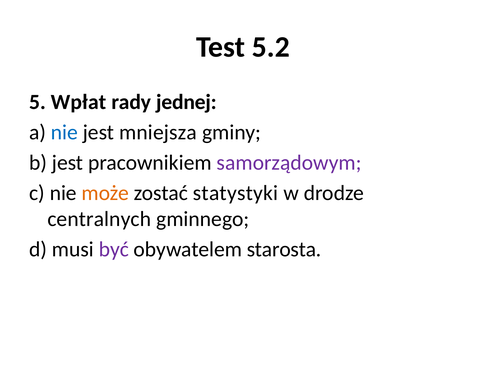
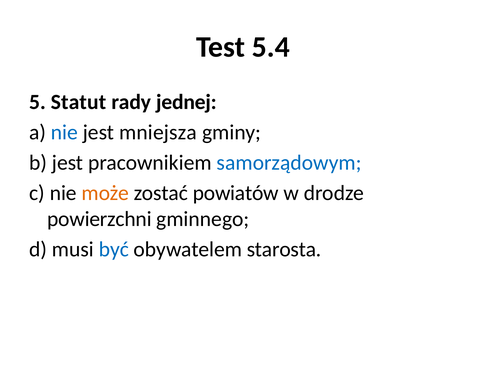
5.2: 5.2 -> 5.4 (271, 47)
Wpłat: Wpłat -> Statut (79, 102)
samorządowym colour: purple -> blue (289, 162)
statystyki: statystyki -> powiatów (236, 193)
centralnych: centralnych -> powierzchni (99, 219)
być colour: purple -> blue (114, 249)
